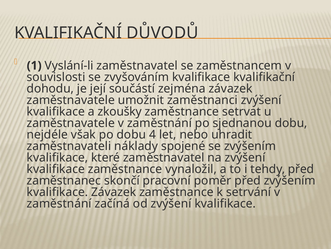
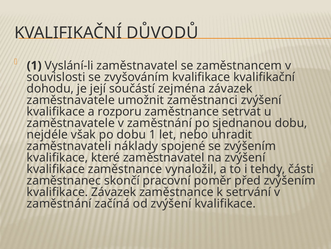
zkoušky: zkoušky -> rozporu (120, 111)
dobu 4: 4 -> 1 (153, 134)
tehdy před: před -> části (301, 169)
